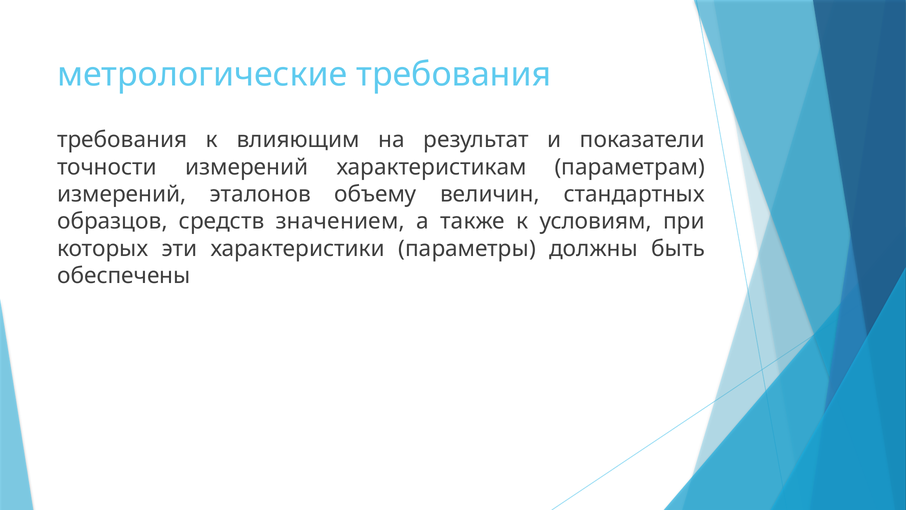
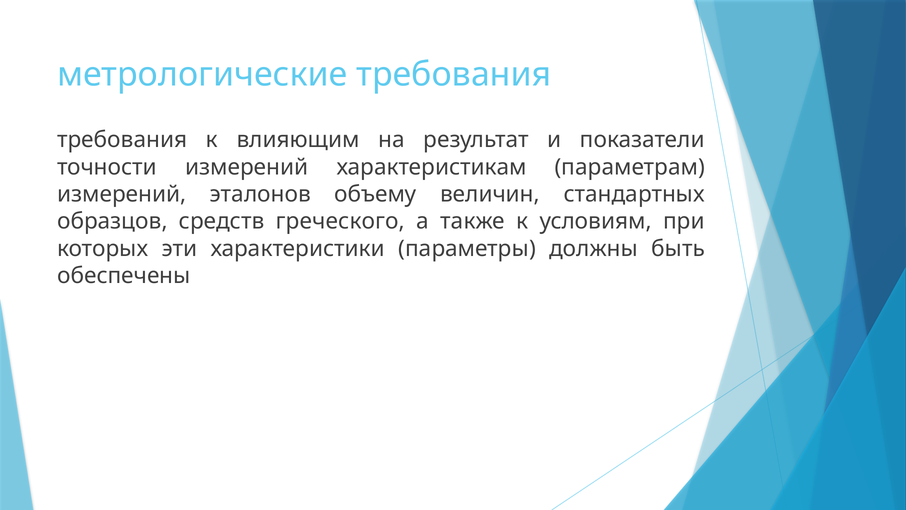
значением: значением -> греческого (340, 221)
